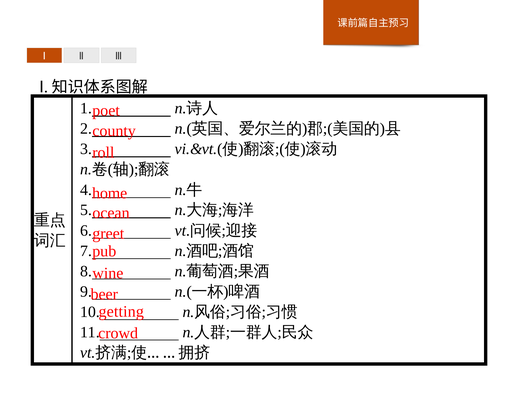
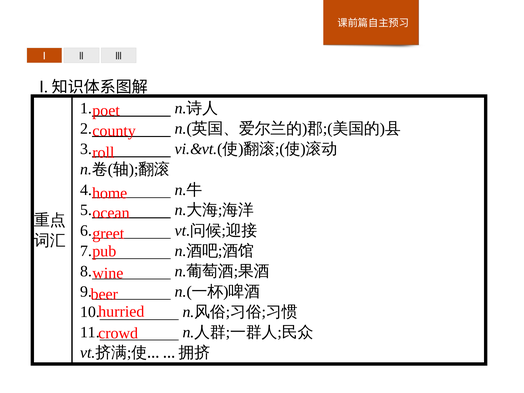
getting: getting -> hurried (121, 312)
